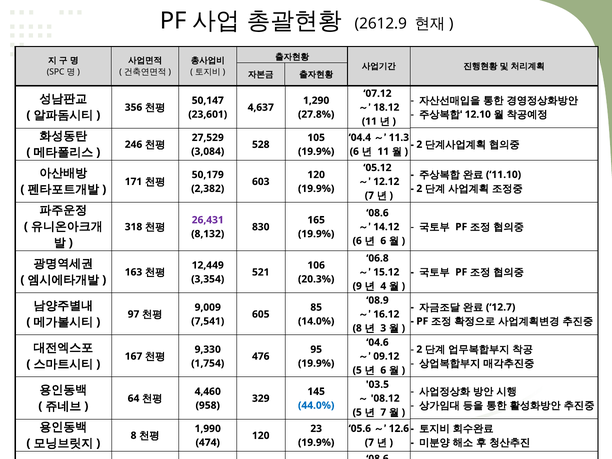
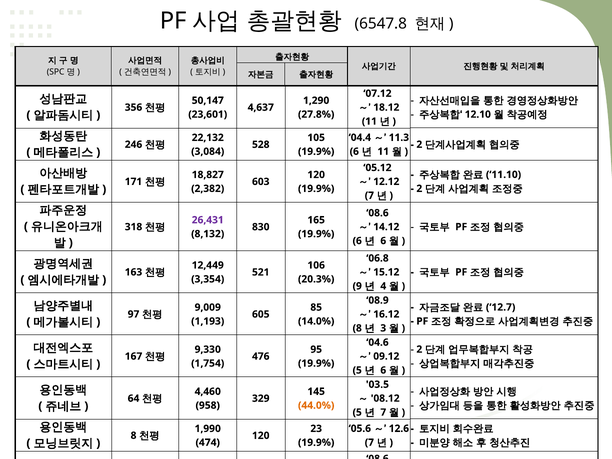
2612.9: 2612.9 -> 6547.8 (381, 24)
27,529: 27,529 -> 22,132 (208, 138)
50,179: 50,179 -> 18,827 (208, 175)
7,541: 7,541 -> 1,193 (208, 321)
44.0% colour: blue -> orange (316, 405)
